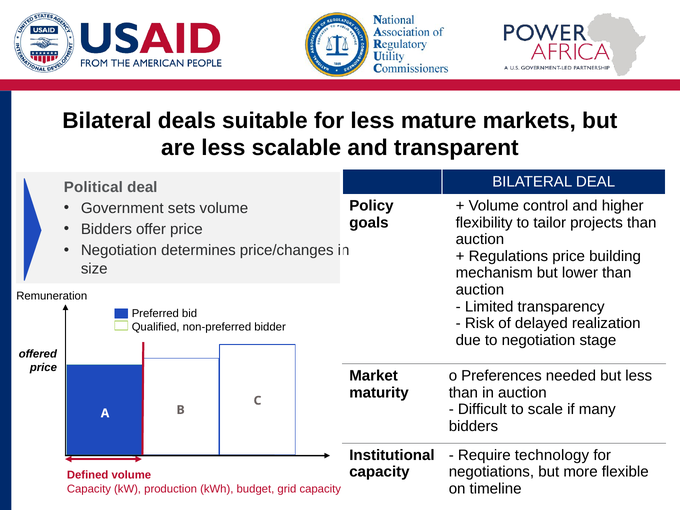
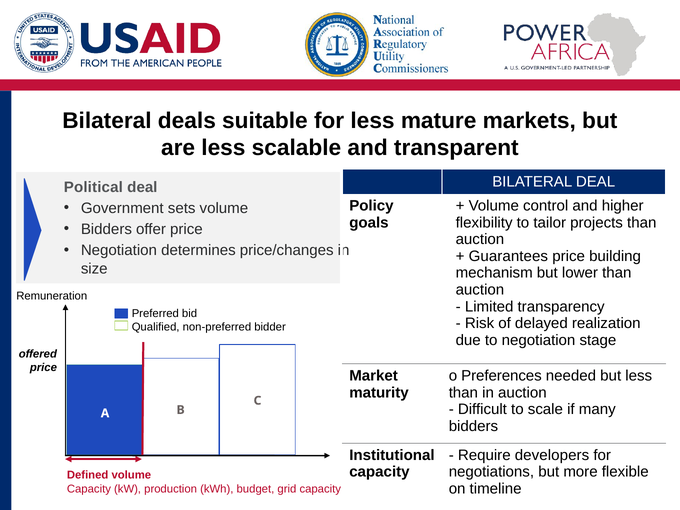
Regulations: Regulations -> Guarantees (508, 256)
technology: technology -> developers (552, 455)
